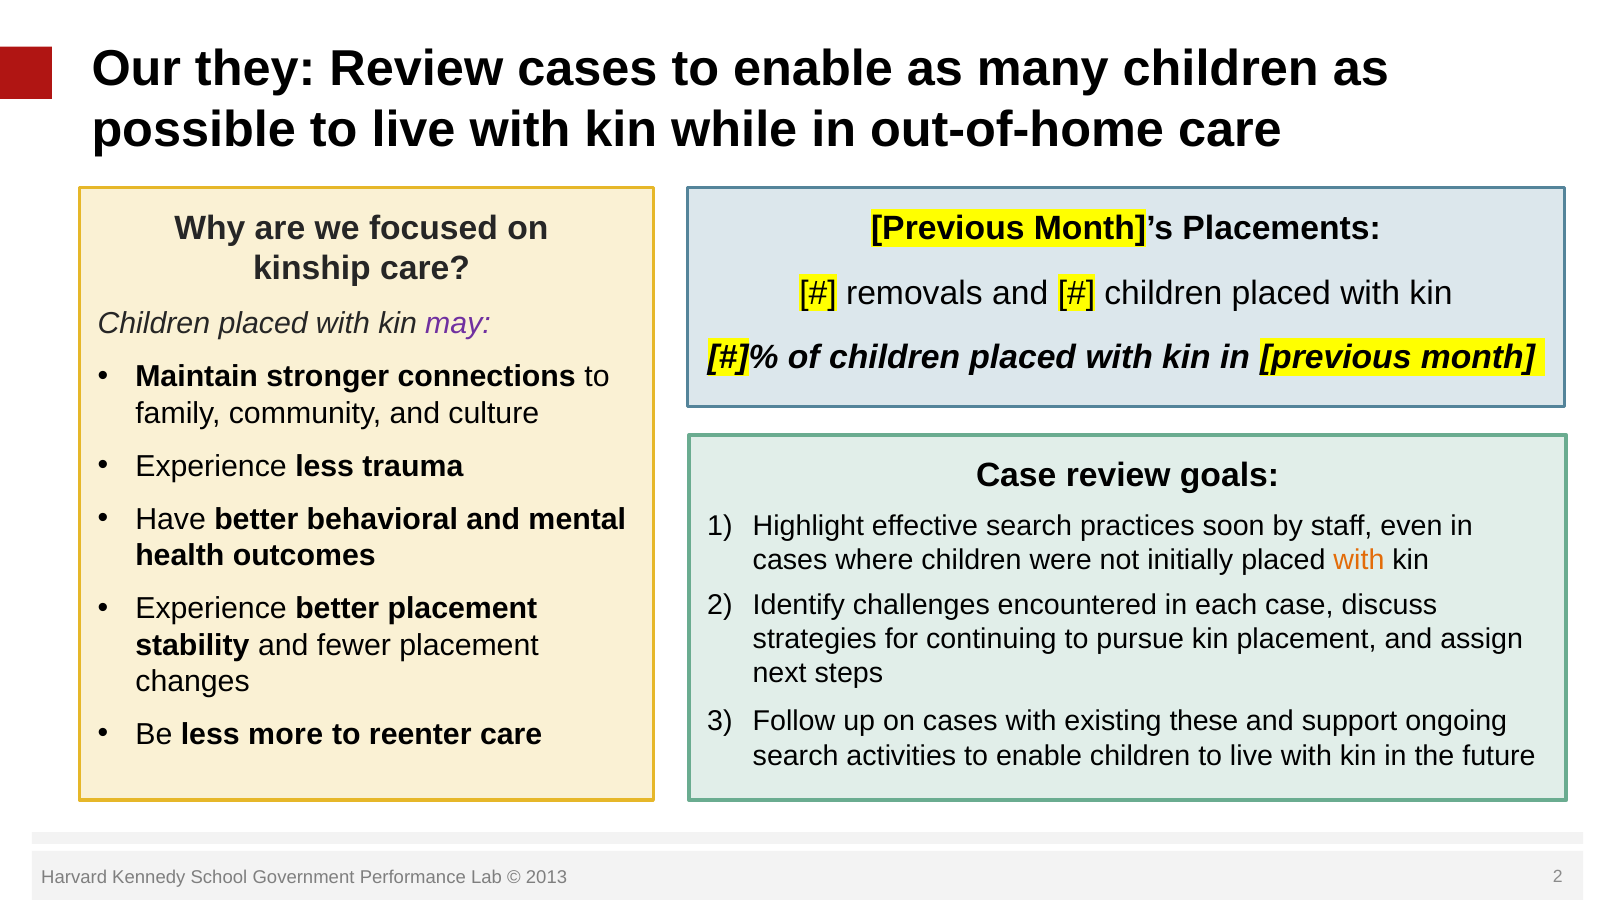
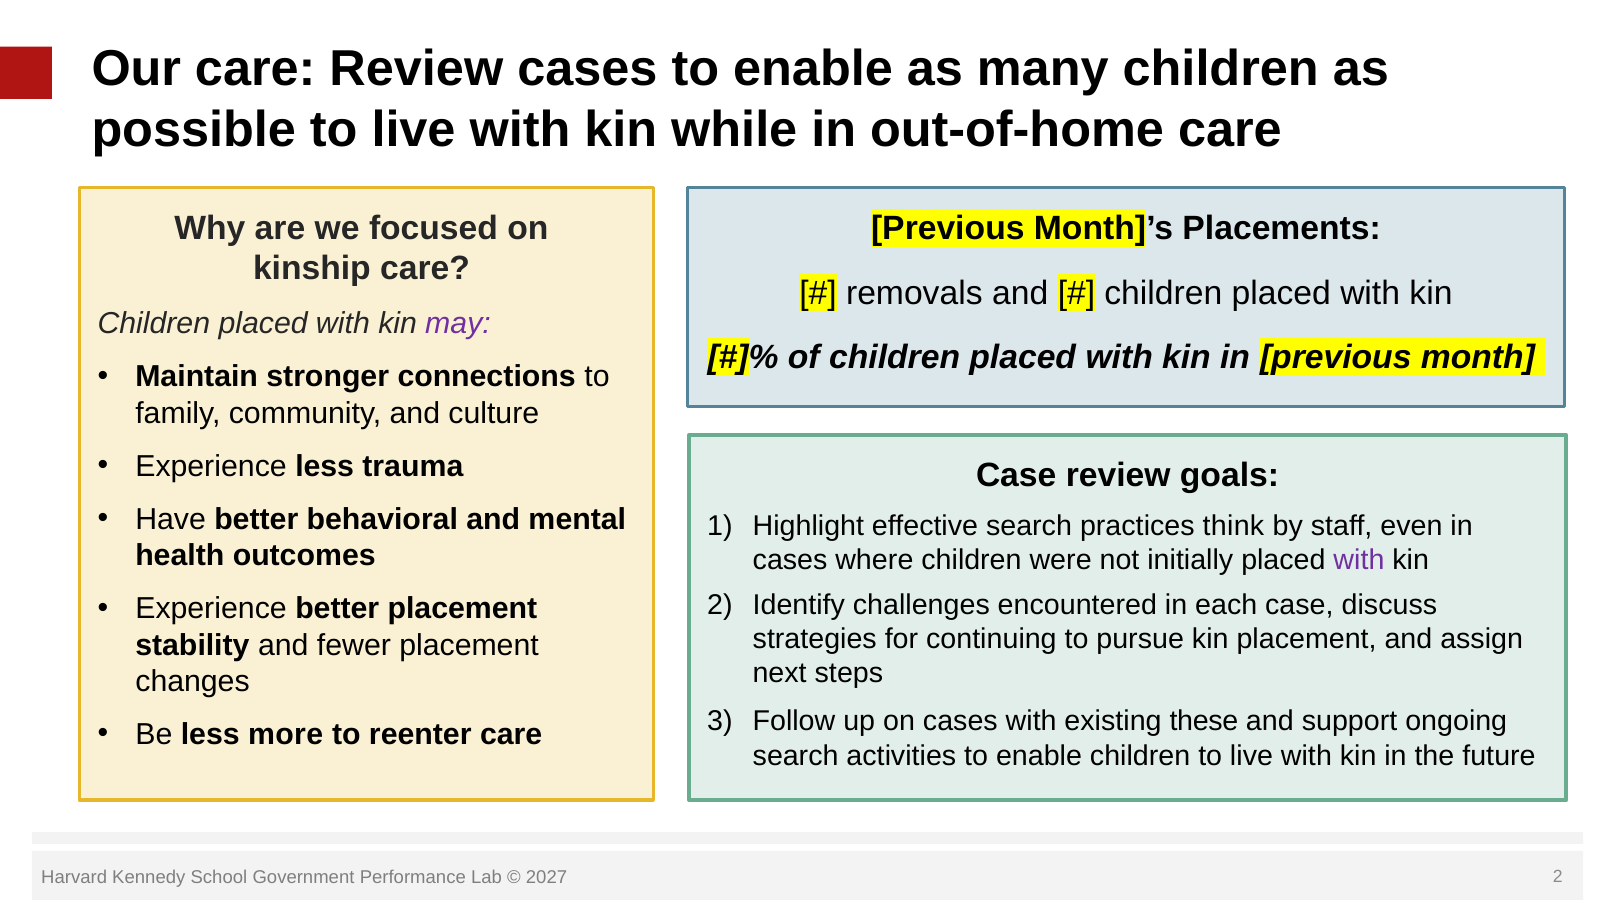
Our they: they -> care (255, 69)
soon: soon -> think (1234, 526)
with colour: orange -> purple (1359, 561)
2013: 2013 -> 2027 (546, 877)
